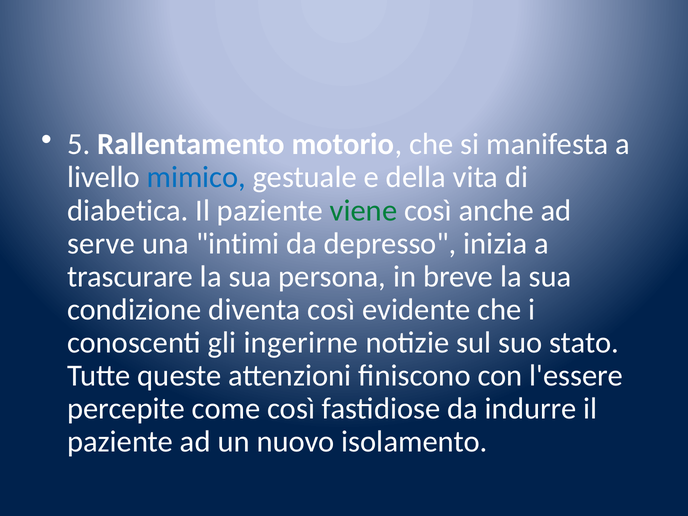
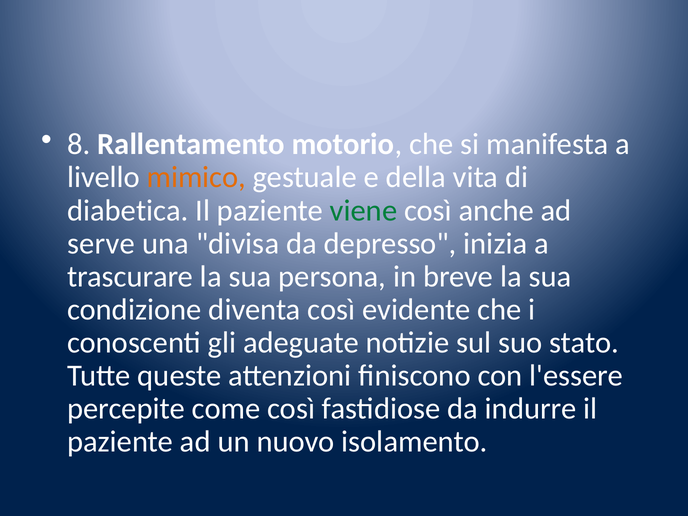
5: 5 -> 8 (79, 144)
mimico colour: blue -> orange (196, 177)
intimi: intimi -> divisa (238, 243)
ingerirne: ingerirne -> adeguate (301, 343)
